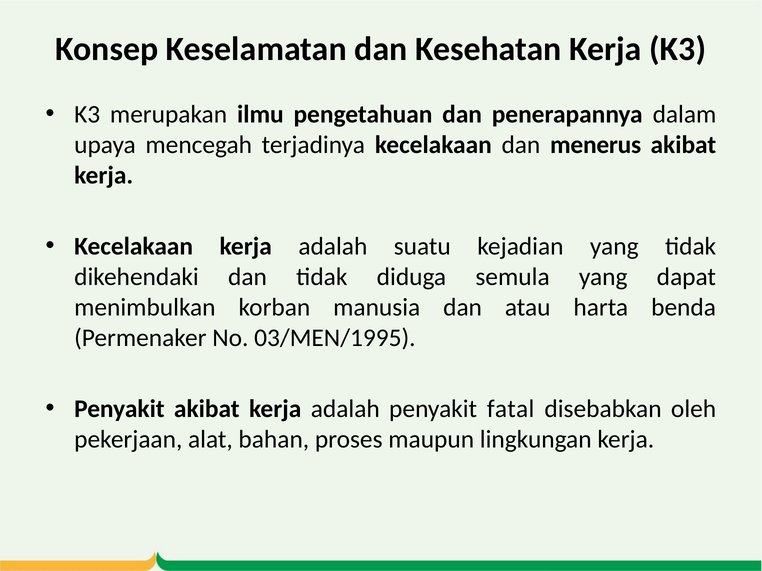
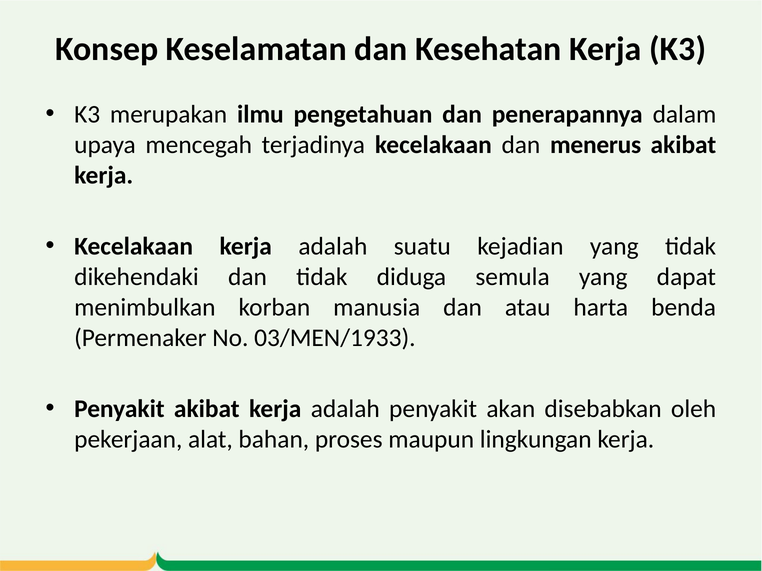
03/MEN/1995: 03/MEN/1995 -> 03/MEN/1933 (335, 338)
fatal: fatal -> akan (511, 409)
